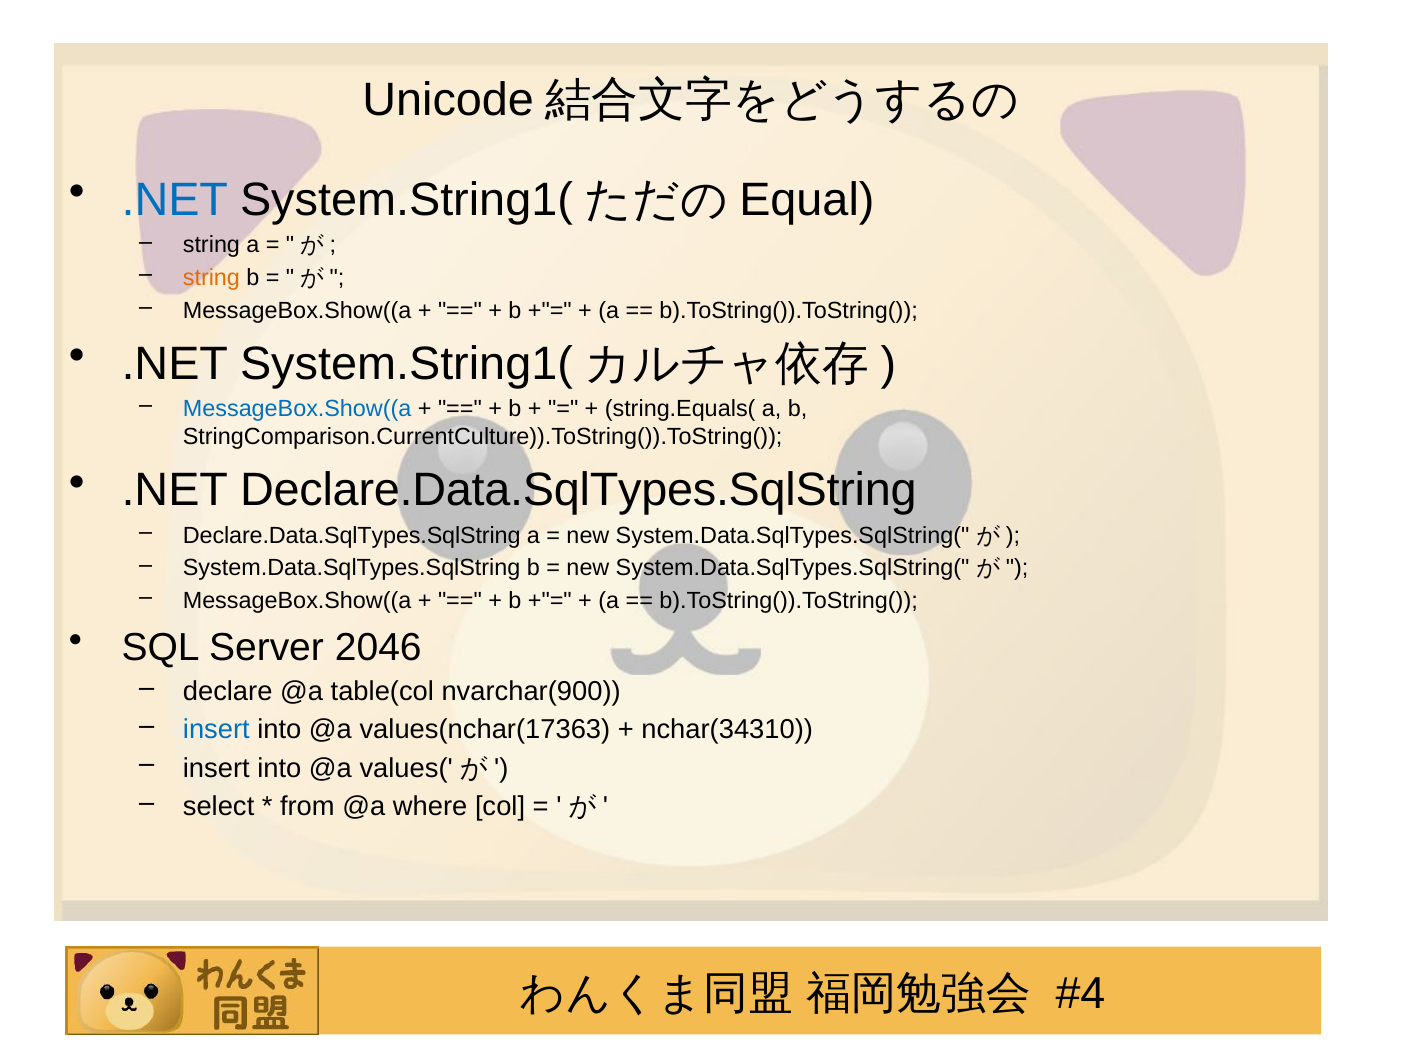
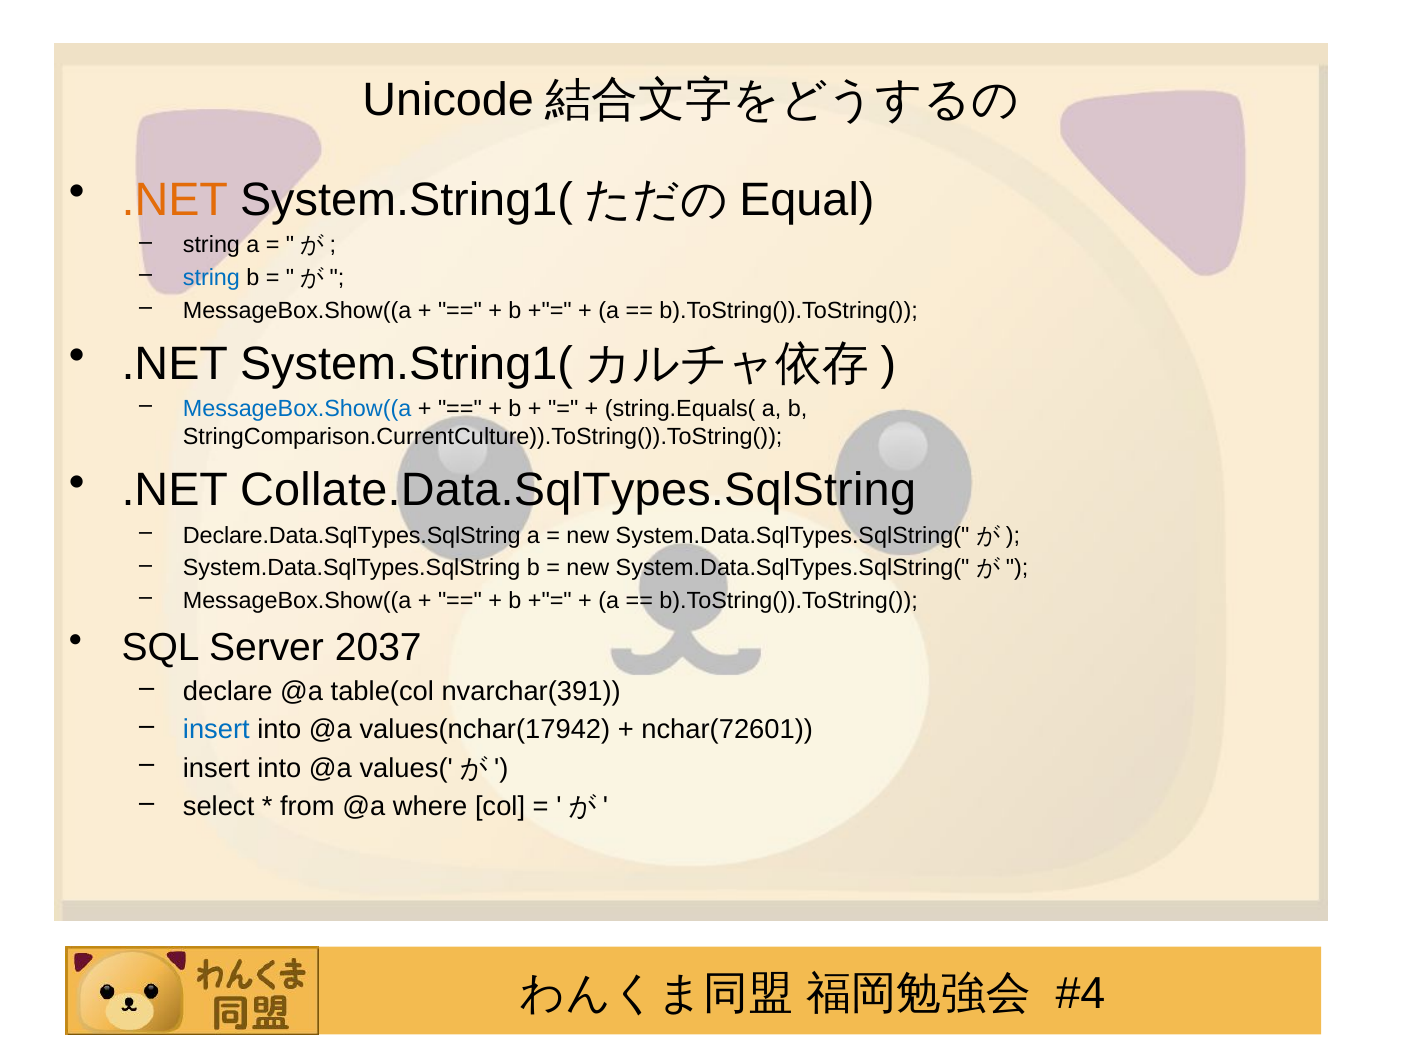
.NET colour: blue -> orange (175, 200)
string colour: orange -> blue (211, 278)
.NET Declare.Data.SqlTypes.SqlString: Declare.Data.SqlTypes.SqlString -> Collate.Data.SqlTypes.SqlString (578, 490)
2046: 2046 -> 2037 (378, 647)
nvarchar(900: nvarchar(900 -> nvarchar(391 (531, 692)
values(nchar(17363: values(nchar(17363 -> values(nchar(17942 (485, 730)
nchar(34310: nchar(34310 -> nchar(72601 (727, 730)
